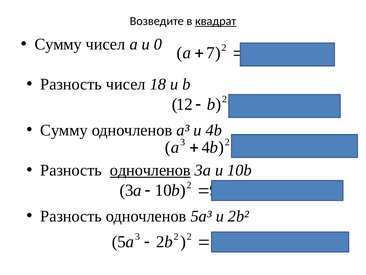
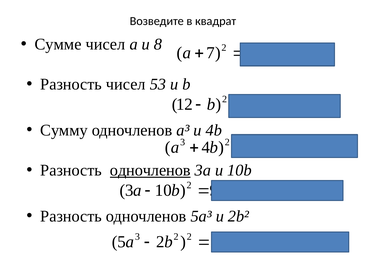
квадрат underline: present -> none (216, 21)
Cумму: Cумму -> Сумме (58, 44)
и 0: 0 -> 8 (158, 44)
18: 18 -> 53 (158, 84)
